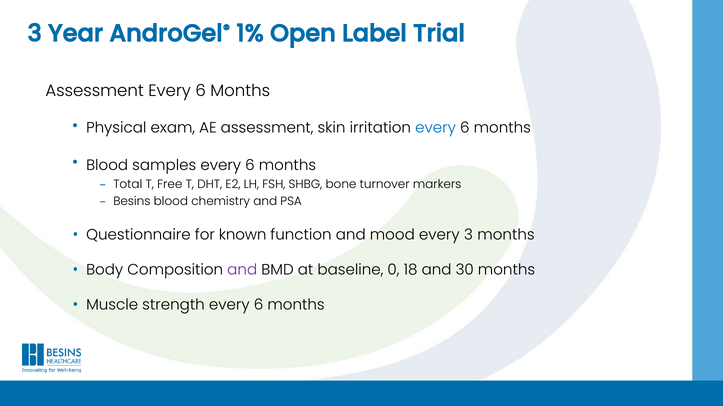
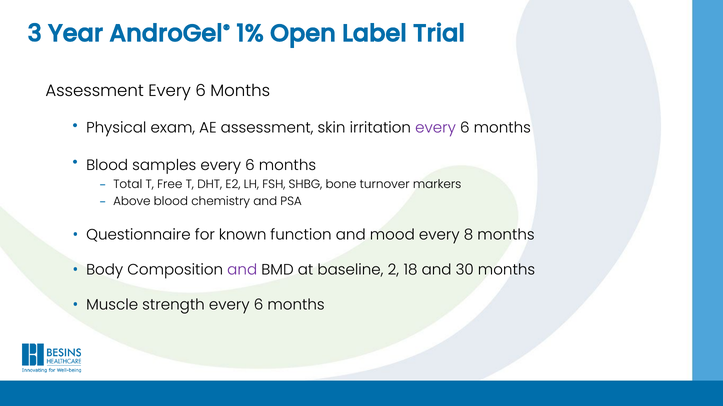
every colour: blue -> purple (436, 128)
Besins: Besins -> Above (132, 202)
every 3: 3 -> 8 (468, 235)
0: 0 -> 2 (393, 270)
